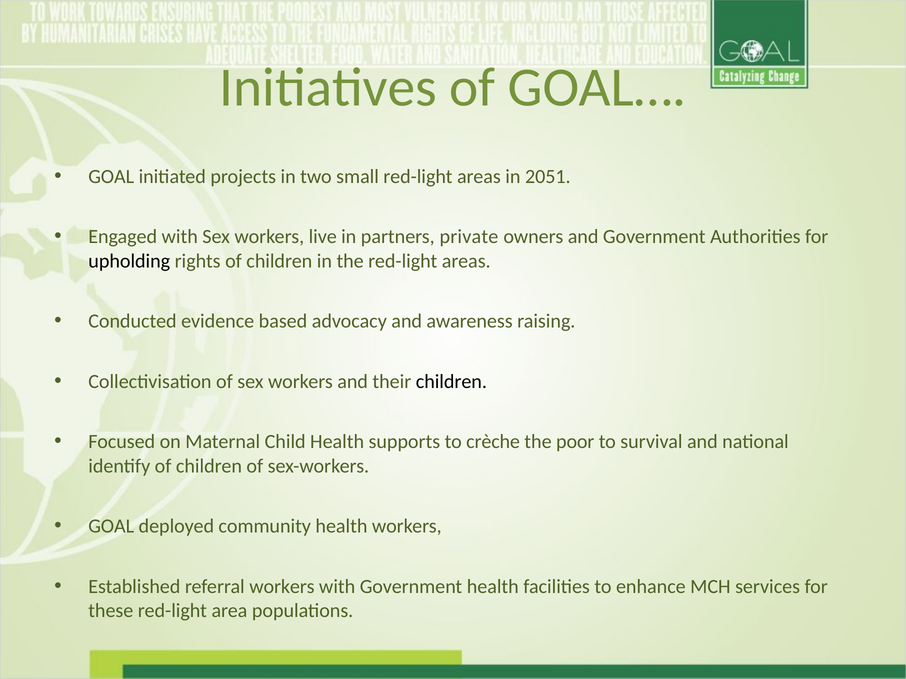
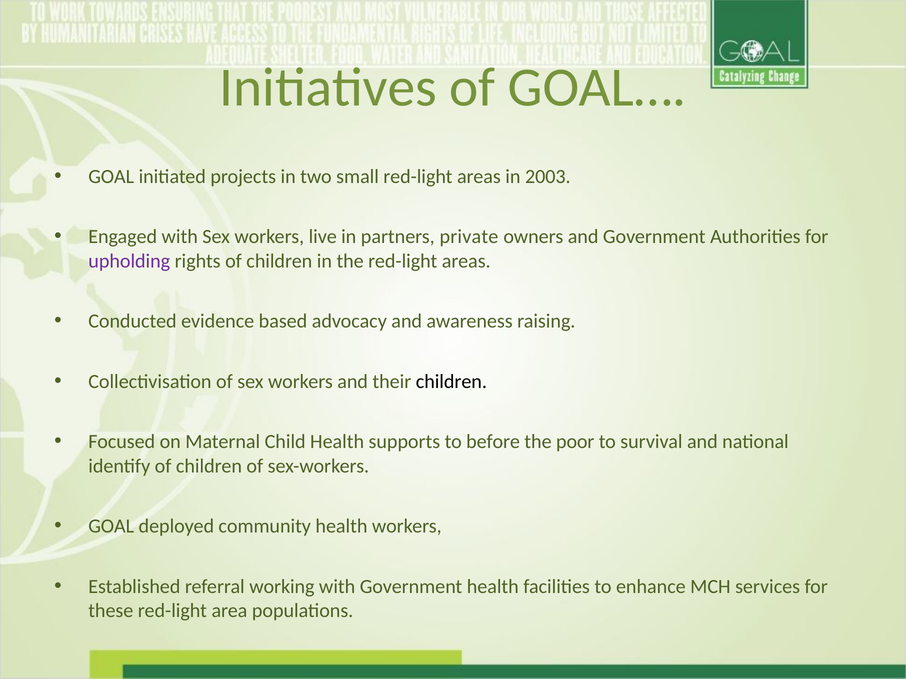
2051: 2051 -> 2003 (548, 177)
upholding colour: black -> purple (129, 261)
crèche: crèche -> before (493, 442)
referral workers: workers -> working (282, 587)
